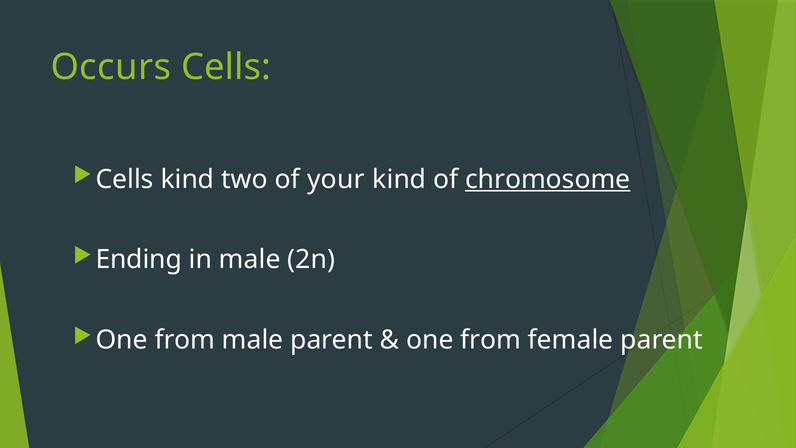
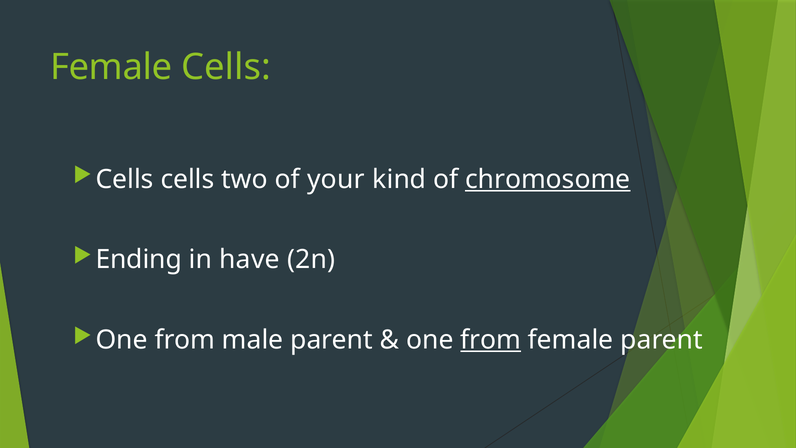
Occurs: Occurs -> Female (111, 67)
Cells kind: kind -> cells (187, 179)
in male: male -> have (250, 259)
from underline: none -> present (491, 340)
